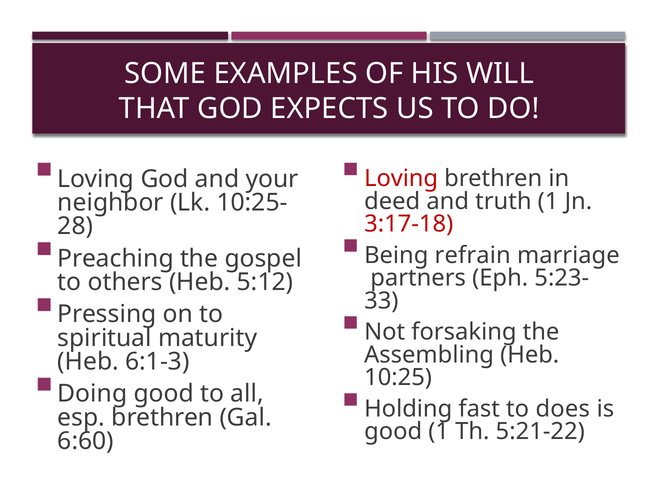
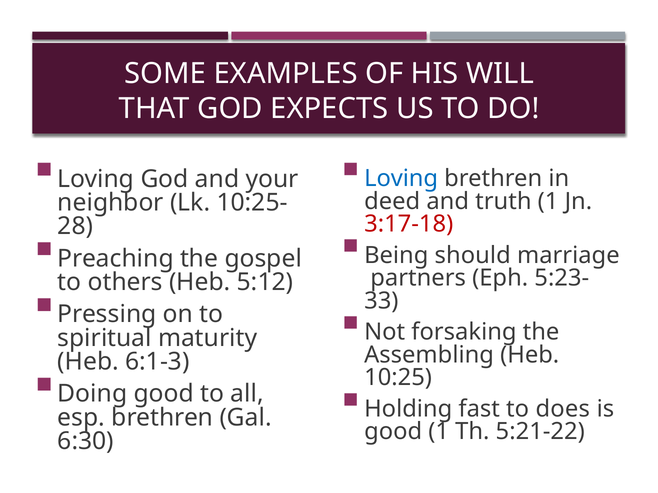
Loving colour: red -> blue (401, 179)
refrain: refrain -> should (473, 255)
6:60: 6:60 -> 6:30 (86, 442)
